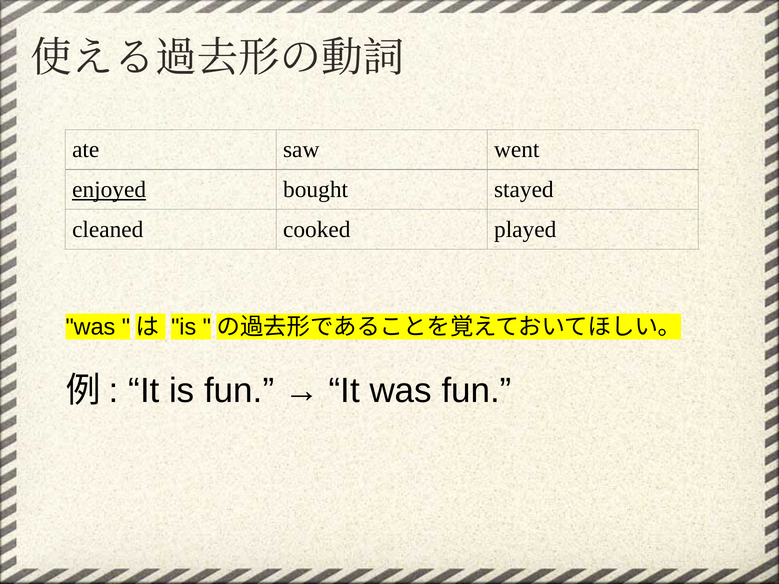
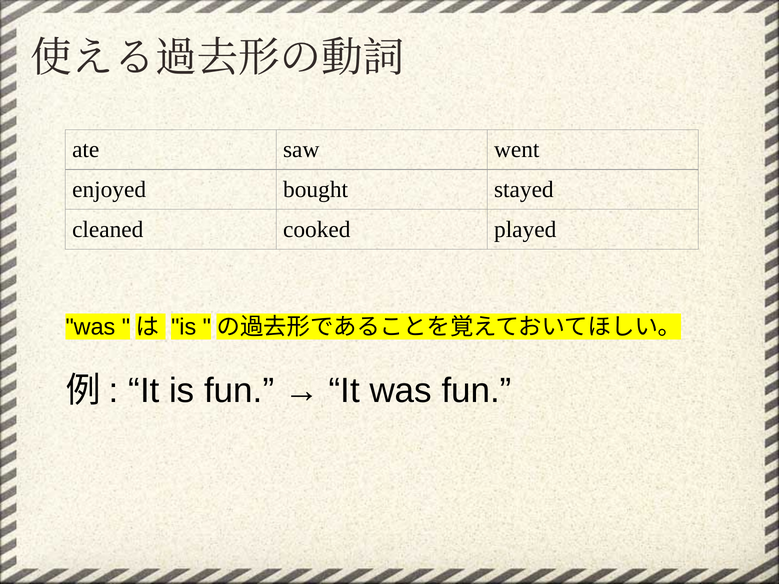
enjoyed underline: present -> none (109, 190)
